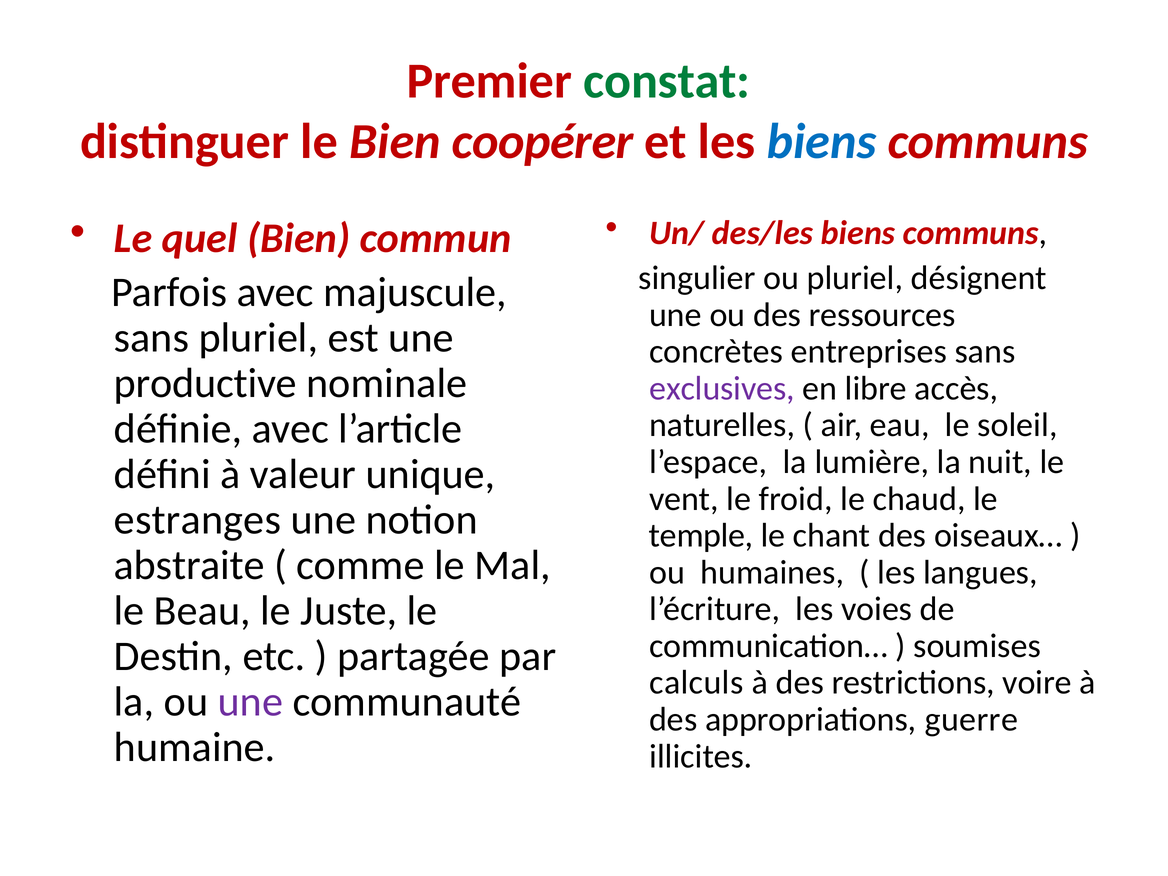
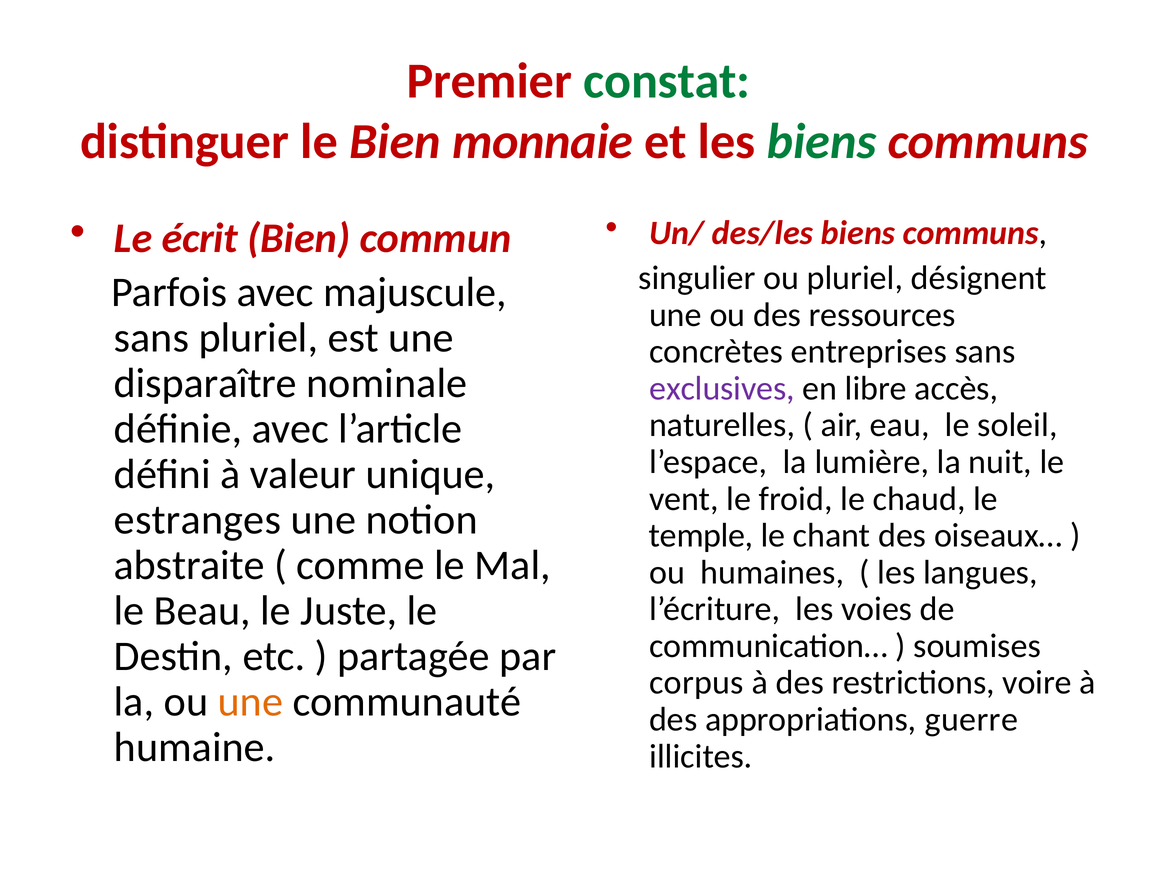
coopérer: coopérer -> monnaie (543, 142)
biens colour: blue -> green (822, 142)
quel: quel -> écrit (200, 238)
productive: productive -> disparaître (205, 383)
calculs: calculs -> corpus (696, 683)
une colour: purple -> orange (250, 702)
